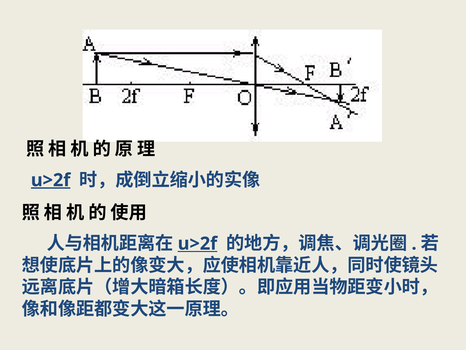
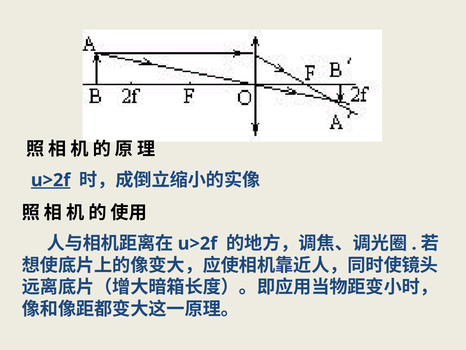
u>2f underline: present -> none (197, 243)
